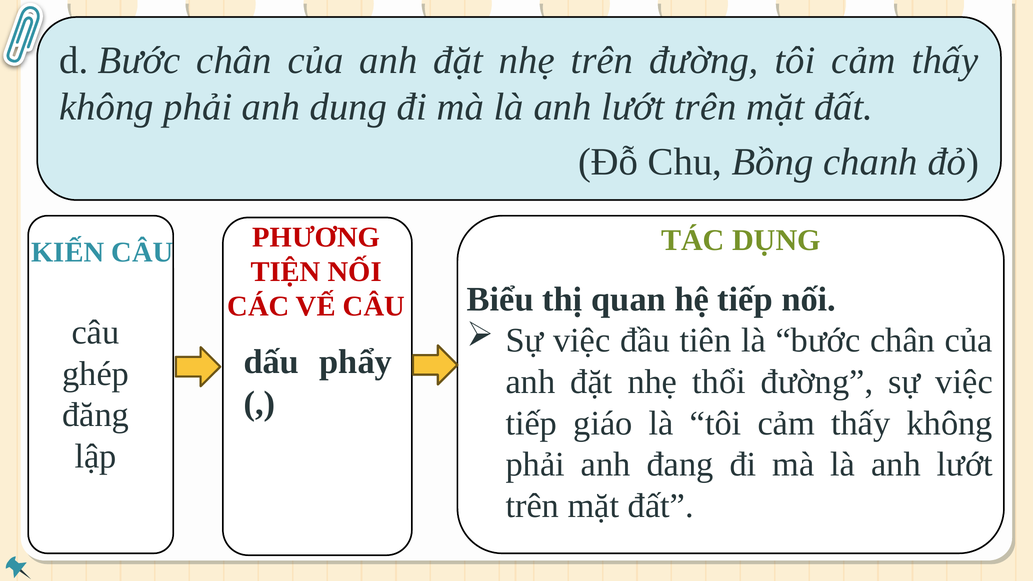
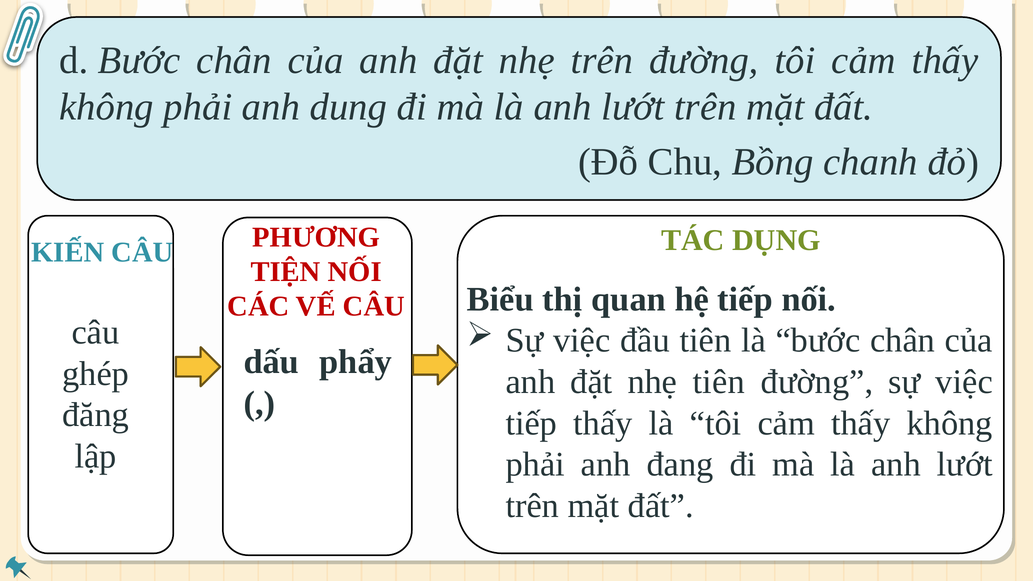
nhẹ thổi: thổi -> tiên (719, 382)
tiếp giáo: giáo -> thấy (603, 423)
